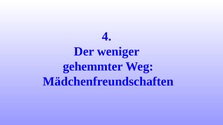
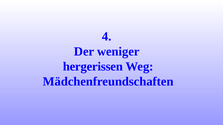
gehemmter: gehemmter -> hergerissen (93, 67)
